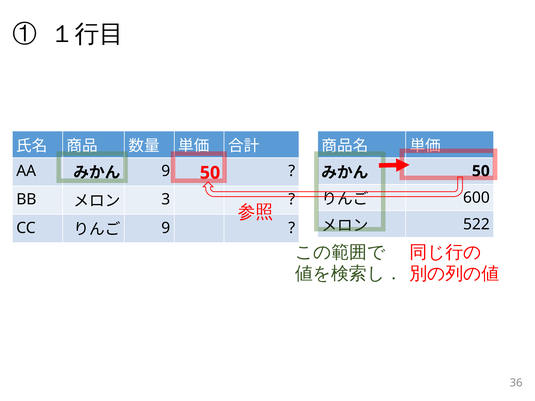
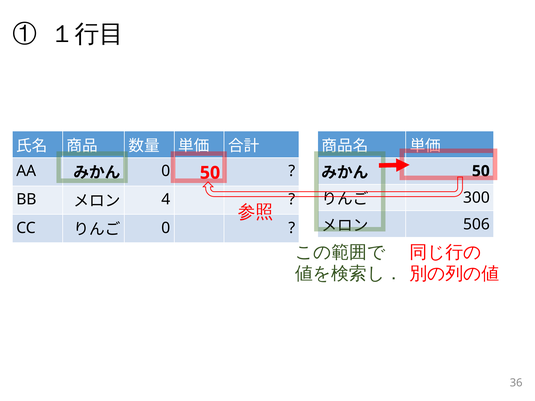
9: 9 -> 0 (166, 171)
600: 600 -> 300 (476, 198)
3: 3 -> 4 (166, 200)
522: 522 -> 506 (476, 224)
9: 9 -> 0 (166, 228)
